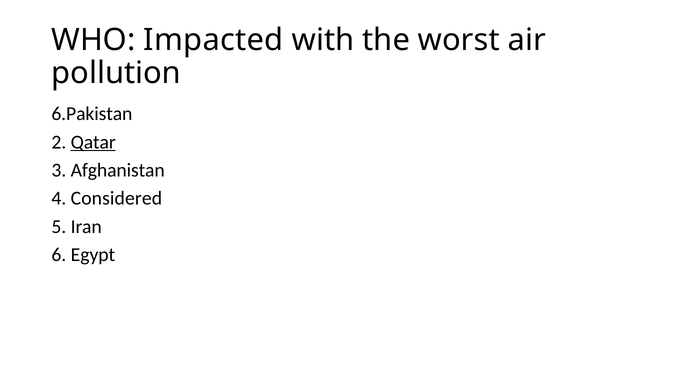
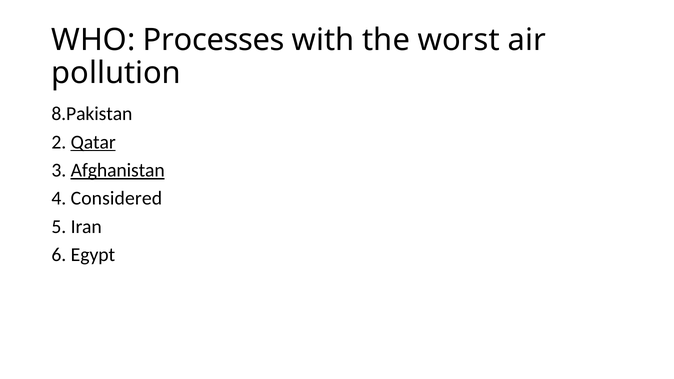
Impacted: Impacted -> Processes (214, 40)
6.Pakistan: 6.Pakistan -> 8.Pakistan (92, 114)
Afghanistan underline: none -> present (118, 170)
